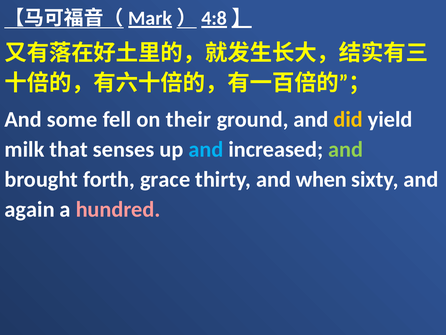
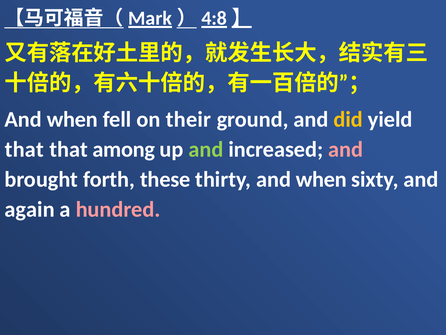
some: some -> when (72, 119)
milk: milk -> that (24, 149)
senses: senses -> among (124, 149)
and colour: light blue -> light green (206, 149)
and colour: light green -> pink (346, 149)
grace: grace -> these (165, 179)
